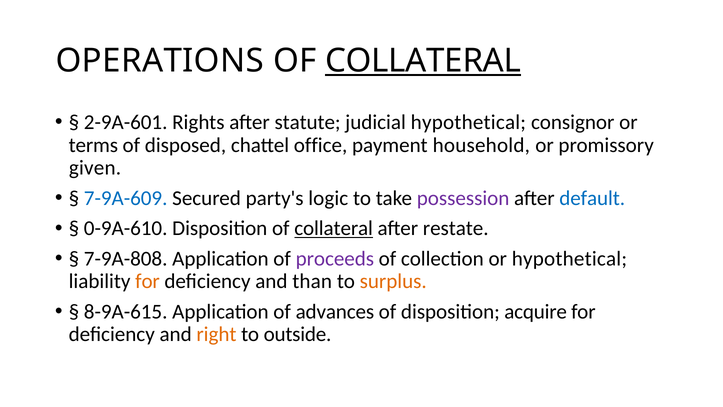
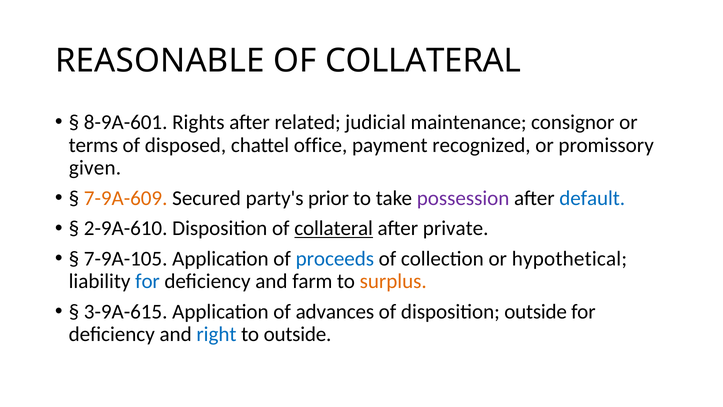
OPERATIONS: OPERATIONS -> REASONABLE (160, 61)
COLLATERAL underline: present -> none (423, 61)
2-9A-601: 2-9A-601 -> 8-9A-601 (126, 122)
statute: statute -> related (308, 122)
judicial hypothetical: hypothetical -> maintenance (469, 122)
household: household -> recognized (481, 145)
7-9A-609 colour: blue -> orange (126, 198)
logic: logic -> prior (328, 198)
0-9A-610: 0-9A-610 -> 2-9A-610 (126, 228)
restate: restate -> private (456, 228)
7-9A-808: 7-9A-808 -> 7-9A-105 (126, 258)
proceeds colour: purple -> blue (335, 258)
for colour: orange -> blue (148, 281)
than: than -> farm (312, 281)
8-9A-615: 8-9A-615 -> 3-9A-615 (126, 311)
disposition acquire: acquire -> outside (536, 311)
right colour: orange -> blue (216, 334)
